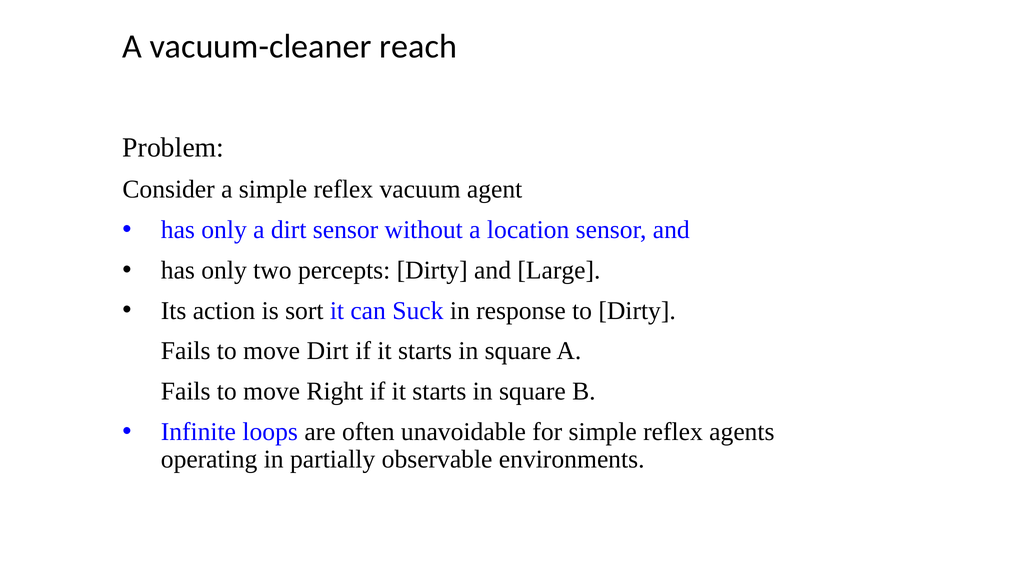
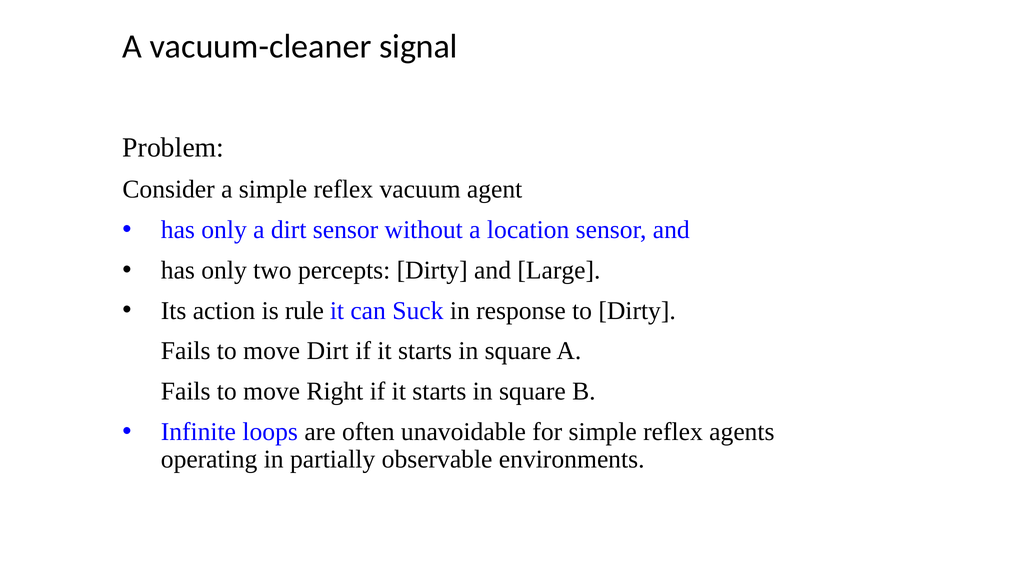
reach: reach -> signal (419, 46)
sort: sort -> rule (304, 311)
